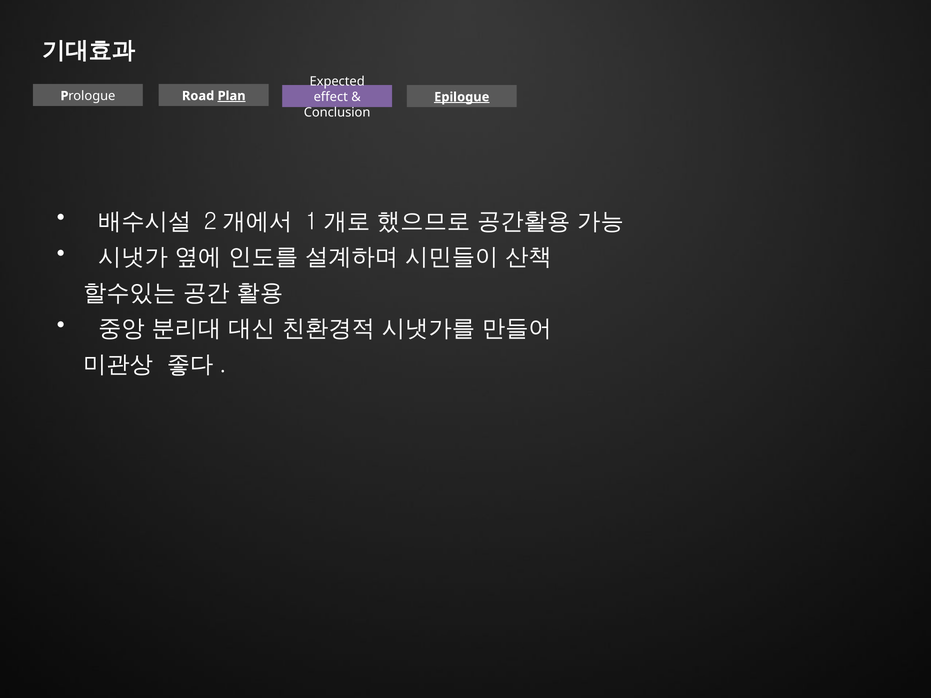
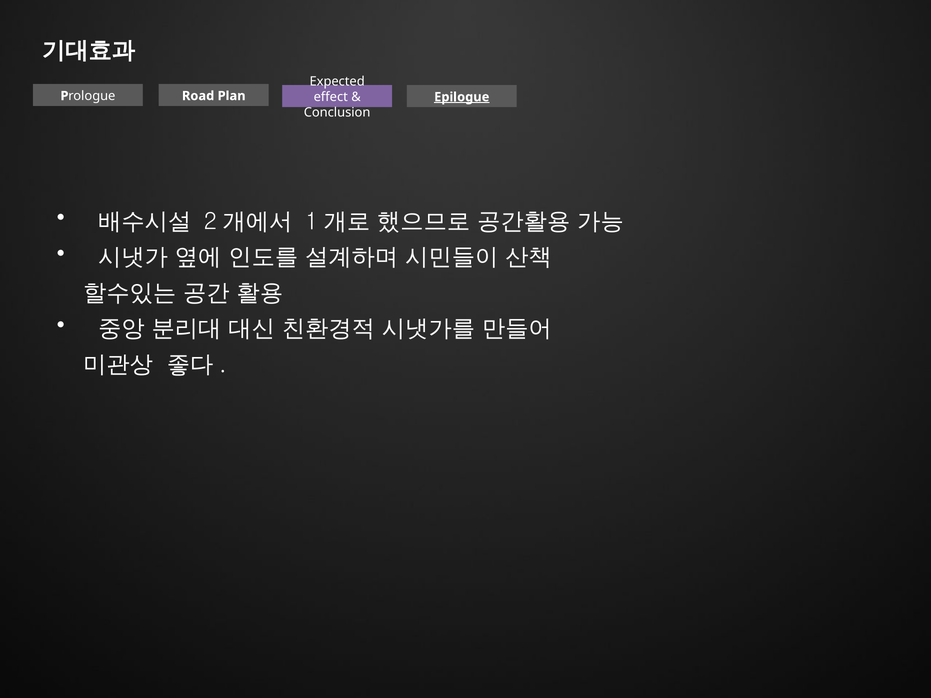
Plan underline: present -> none (232, 96)
